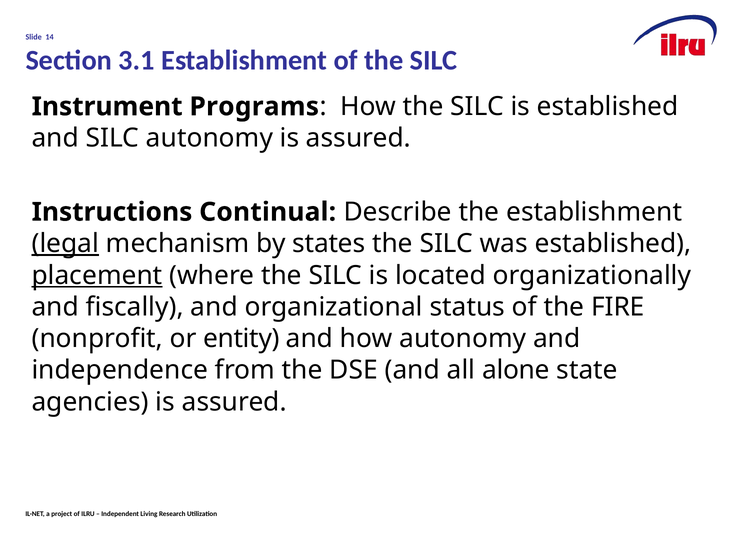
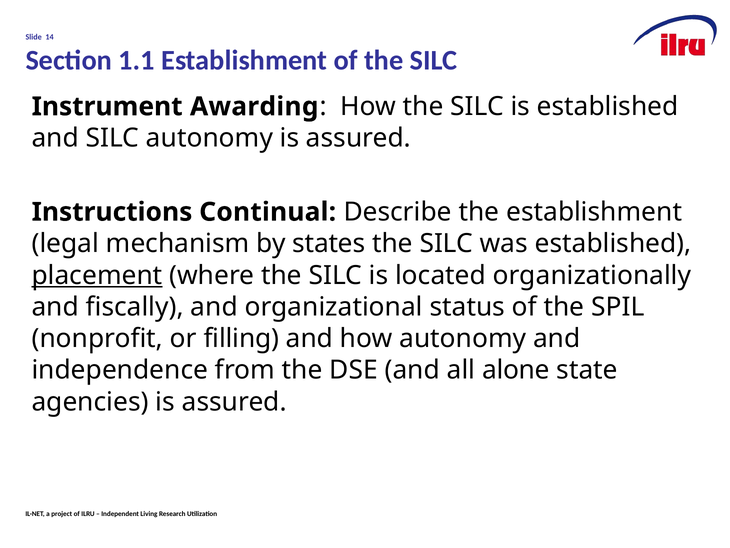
3.1: 3.1 -> 1.1 (137, 60)
Programs: Programs -> Awarding (254, 106)
legal underline: present -> none (65, 243)
FIRE: FIRE -> SPIL (618, 307)
entity: entity -> filling (241, 338)
